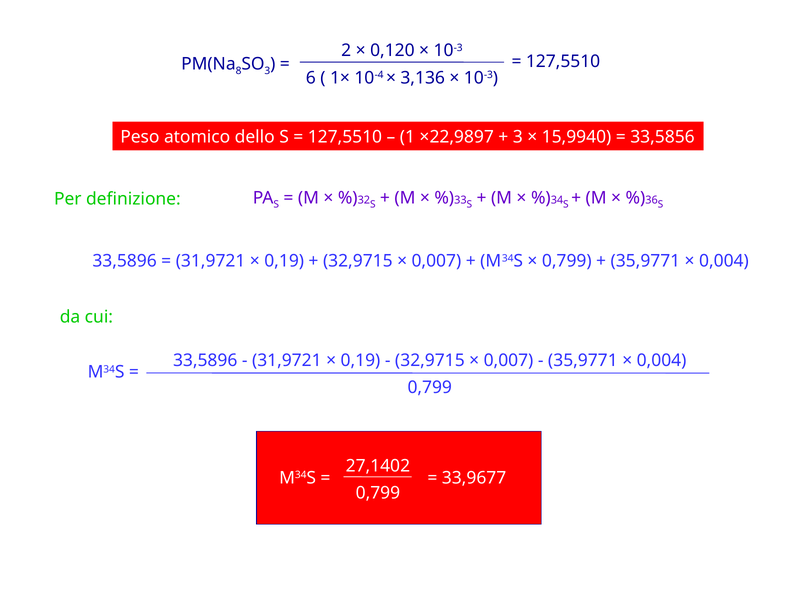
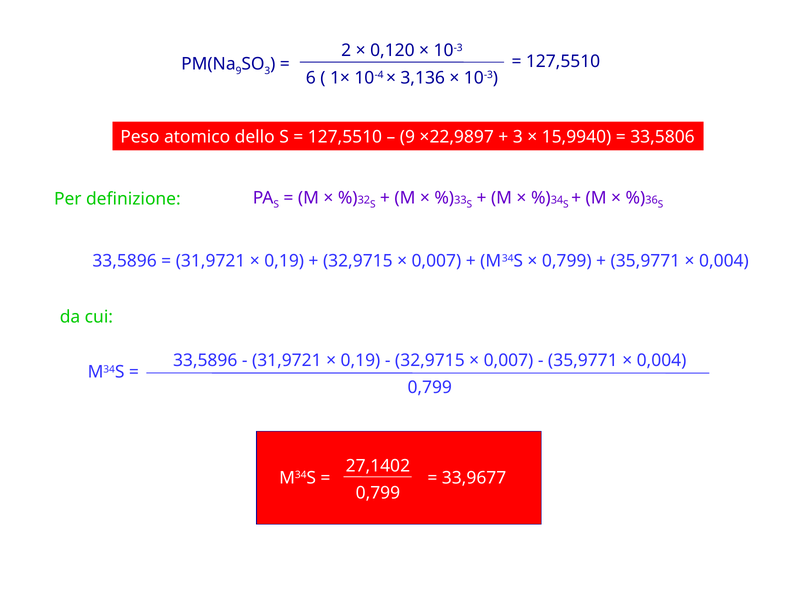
8: 8 -> 9 (239, 71)
1: 1 -> 9 (407, 137)
33,5856: 33,5856 -> 33,5806 (662, 137)
